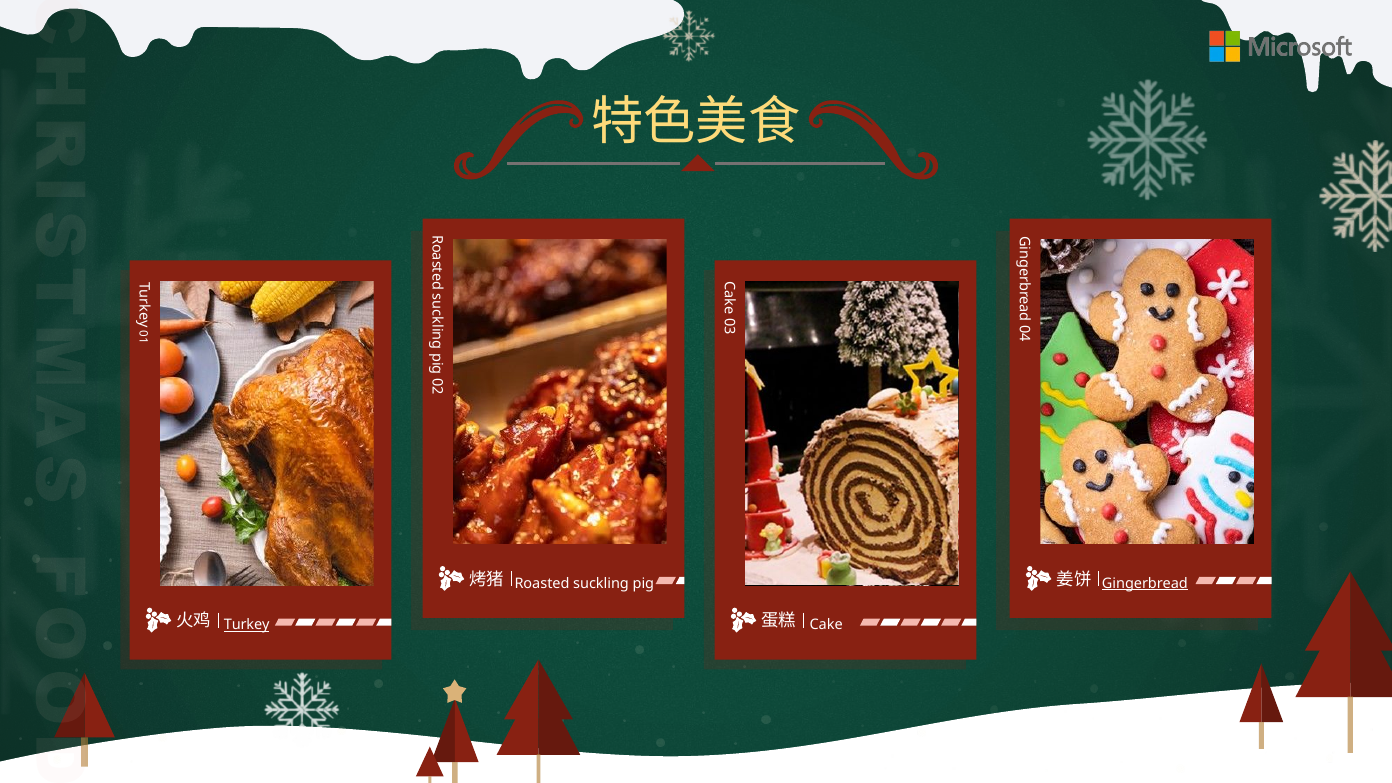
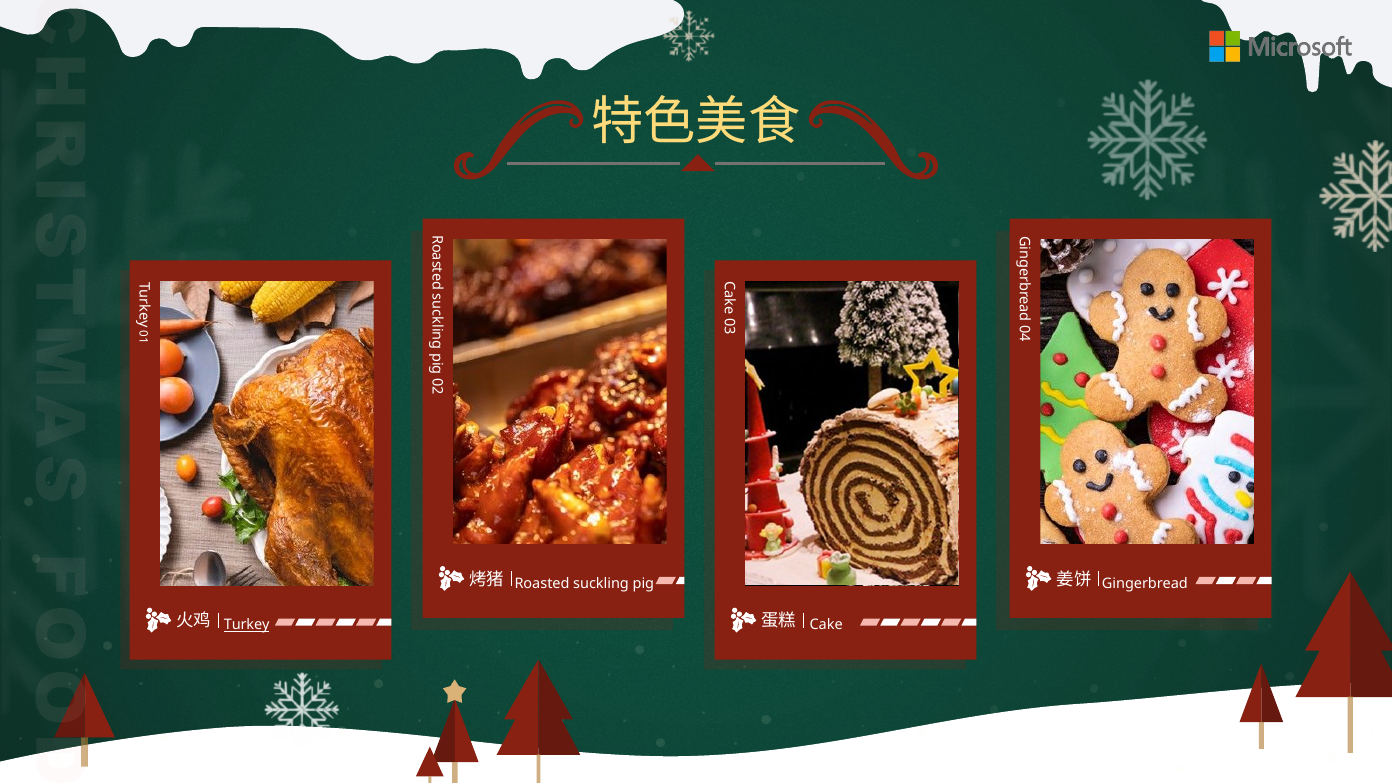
Gingerbread underline: present -> none (1145, 583)
